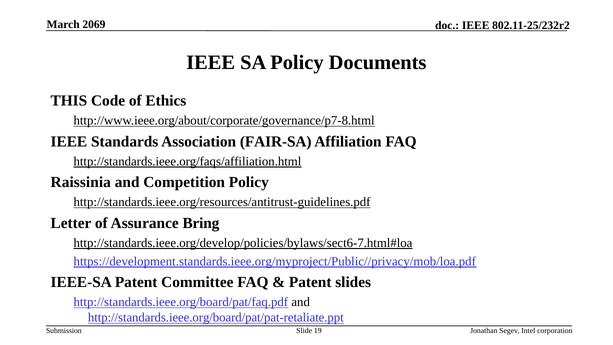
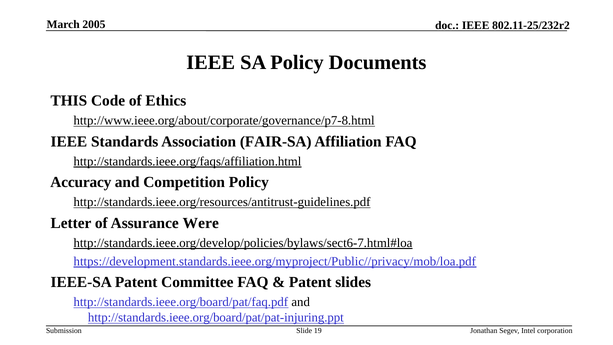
2069: 2069 -> 2005 (94, 24)
Raissinia: Raissinia -> Accuracy (81, 182)
Bring: Bring -> Were (201, 223)
http://standards.ieee.org/board/pat/pat-retaliate.ppt: http://standards.ieee.org/board/pat/pat-retaliate.ppt -> http://standards.ieee.org/board/pat/pat-injuring.ppt (216, 317)
